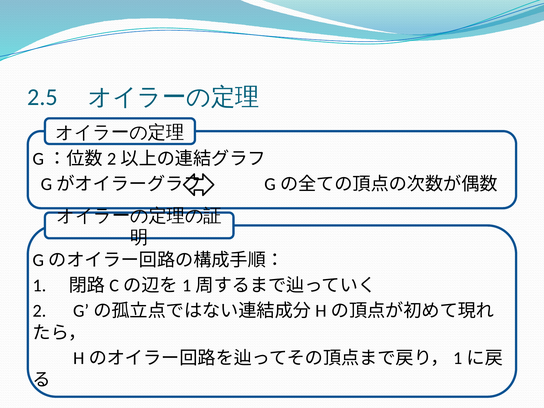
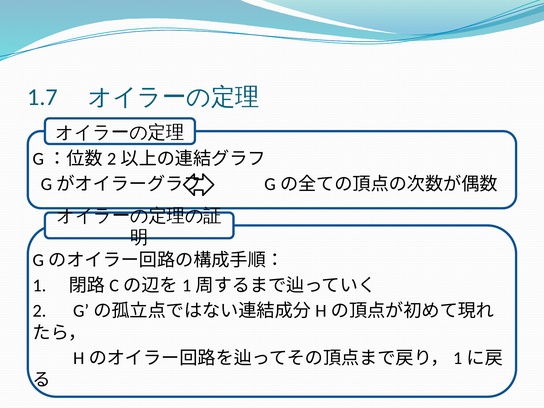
2.5: 2.5 -> 1.7 (42, 97)
